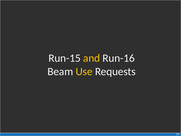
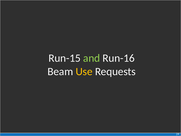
and colour: yellow -> light green (92, 58)
